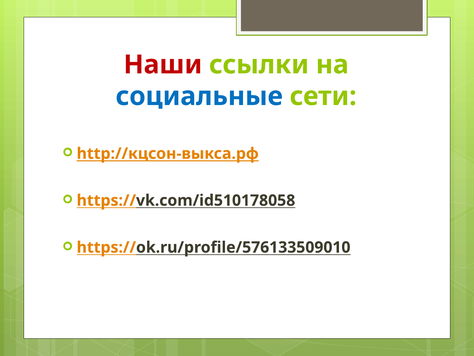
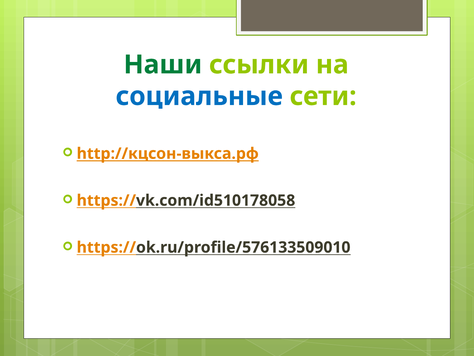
Наши colour: red -> green (163, 65)
